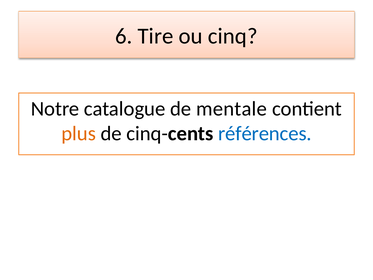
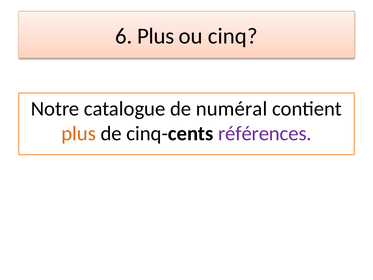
6 Tire: Tire -> Plus (156, 36)
mentale: mentale -> numéral (232, 109)
références colour: blue -> purple (265, 133)
